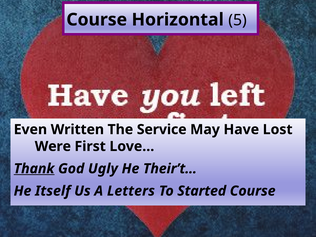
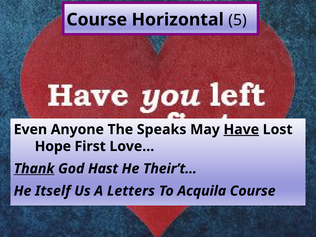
Written: Written -> Anyone (77, 129)
Service: Service -> Speaks (162, 129)
Have underline: none -> present (241, 129)
Were: Were -> Hope (53, 146)
Ugly: Ugly -> Hast (103, 169)
Started: Started -> Acquila (202, 191)
